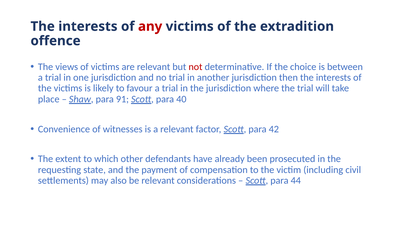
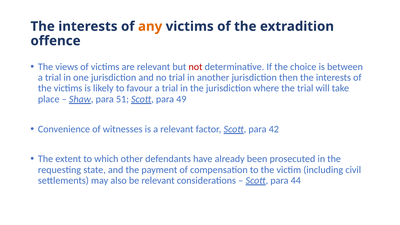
any colour: red -> orange (150, 26)
91: 91 -> 51 (122, 99)
40: 40 -> 49 (181, 99)
